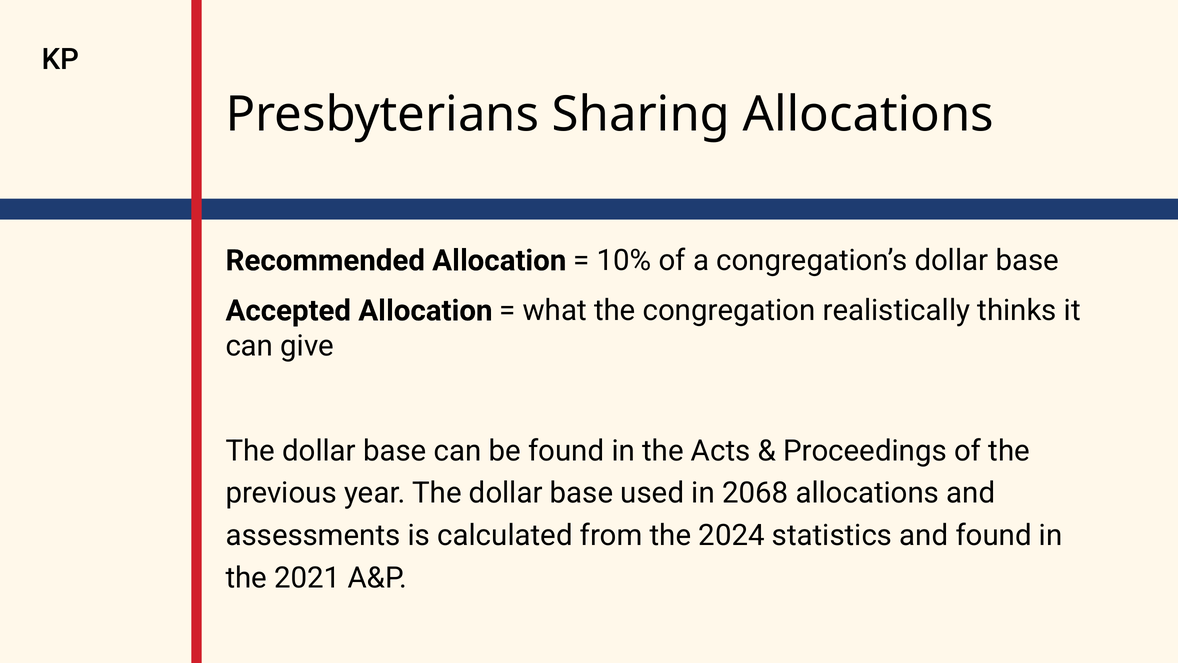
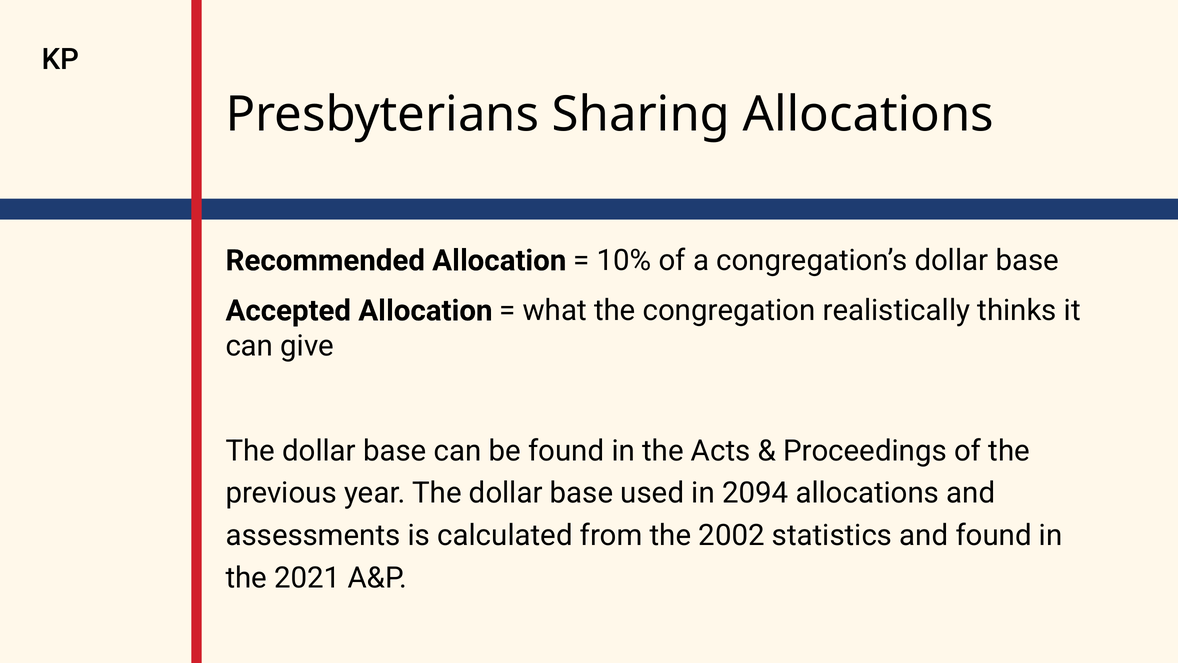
2068: 2068 -> 2094 (755, 493)
2024: 2024 -> 2002 (732, 535)
